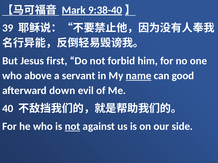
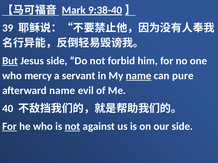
But underline: none -> present (10, 61)
Jesus first: first -> side (57, 61)
above: above -> mercy (38, 76)
good: good -> pure (183, 76)
afterward down: down -> name (62, 91)
For underline: none -> present (9, 127)
